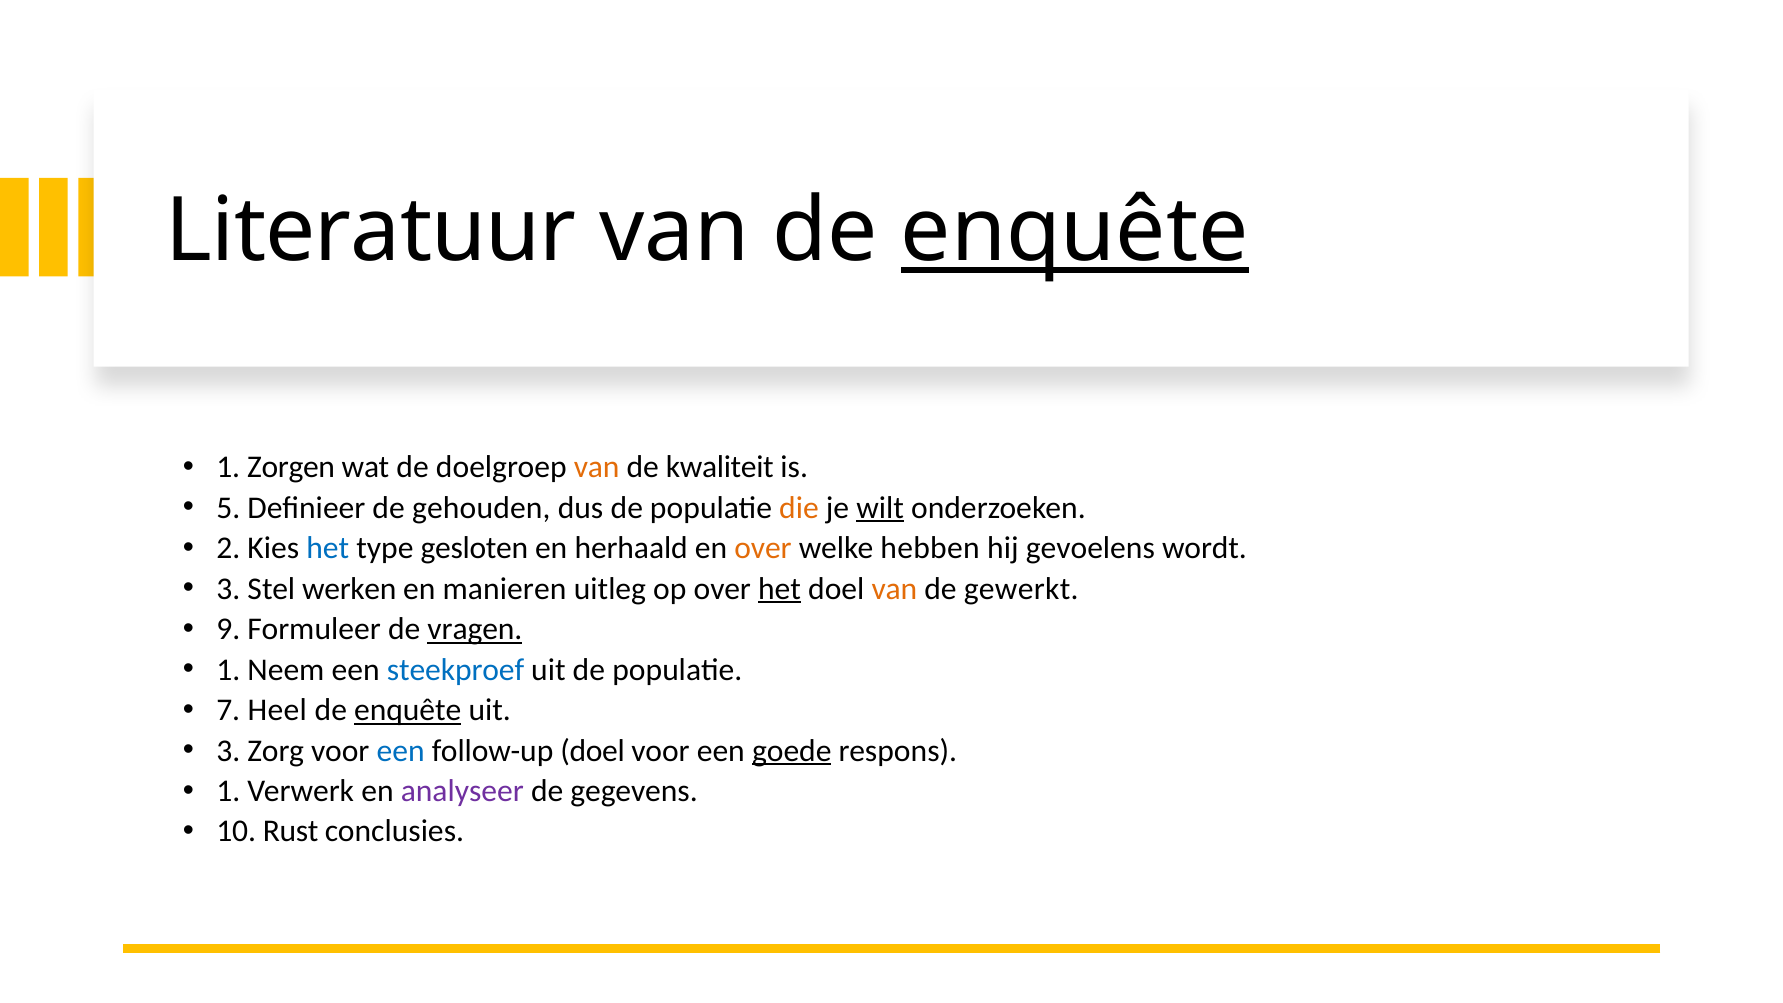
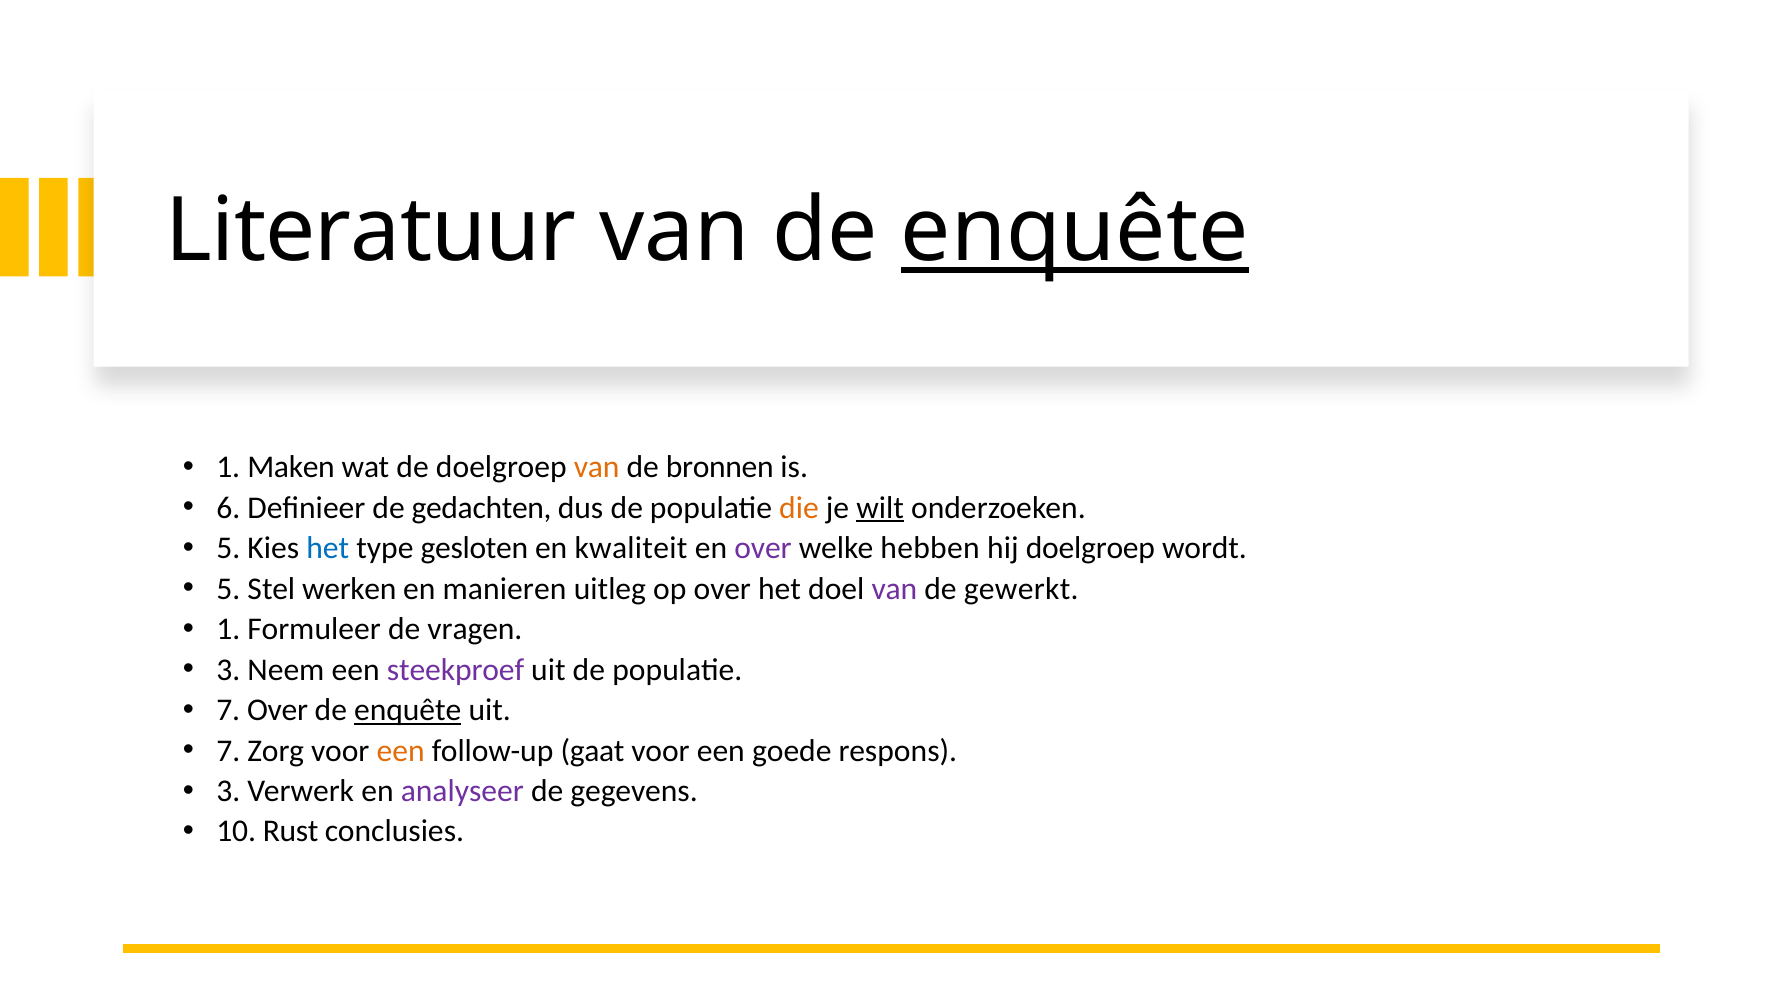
Zorgen: Zorgen -> Maken (291, 467)
kwaliteit: kwaliteit -> bronnen (720, 467)
5: 5 -> 6 (228, 508)
gehouden: gehouden -> gedachten (482, 508)
2: 2 -> 5 (228, 548)
herhaald: herhaald -> kwaliteit (631, 548)
over colour: orange -> purple (763, 548)
hij gevoelens: gevoelens -> doelgroep (1090, 548)
3: 3 -> 5 (228, 589)
het underline: present -> none (780, 589)
van colour: orange -> purple (894, 589)
9: 9 -> 1 (228, 629)
vragen underline: present -> none (475, 629)
1: 1 -> 3 (228, 670)
steekproef colour: blue -> purple (456, 670)
7 Heel: Heel -> Over (278, 710)
3: 3 -> 7 (228, 751)
een colour: blue -> orange (401, 751)
follow-up doel: doel -> gaat (593, 751)
goede underline: present -> none (792, 751)
1: 1 -> 3 (228, 791)
